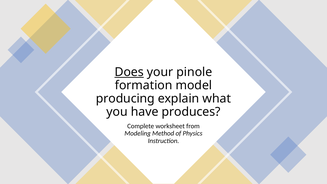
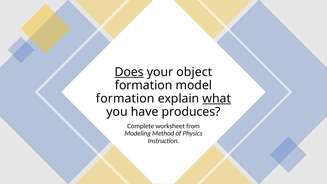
pinole: pinole -> object (194, 72)
producing: producing -> formation (125, 99)
what underline: none -> present (217, 99)
